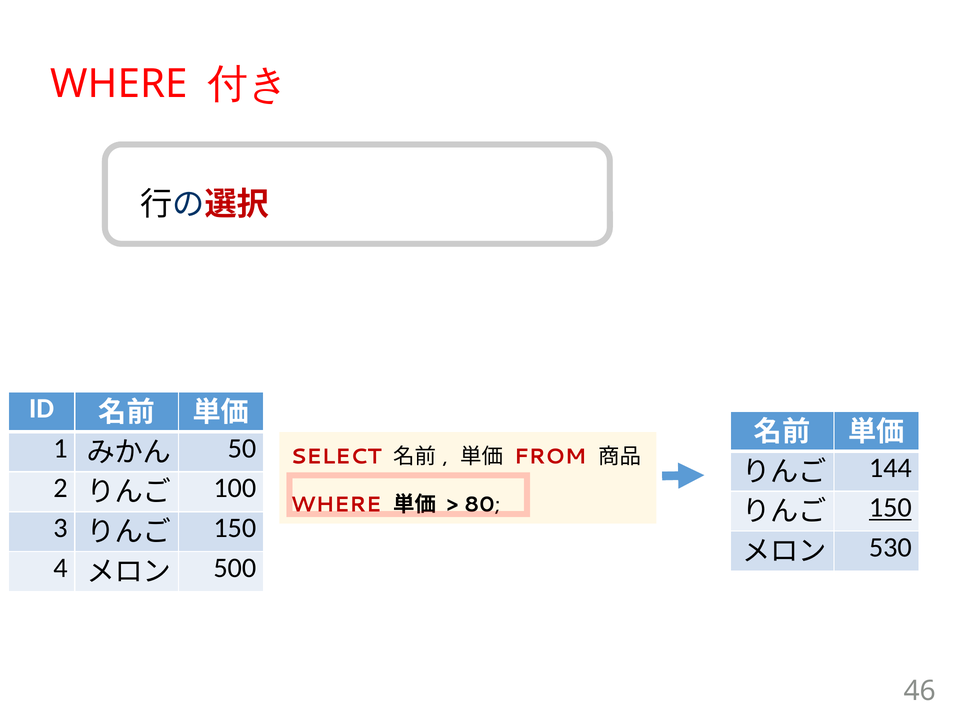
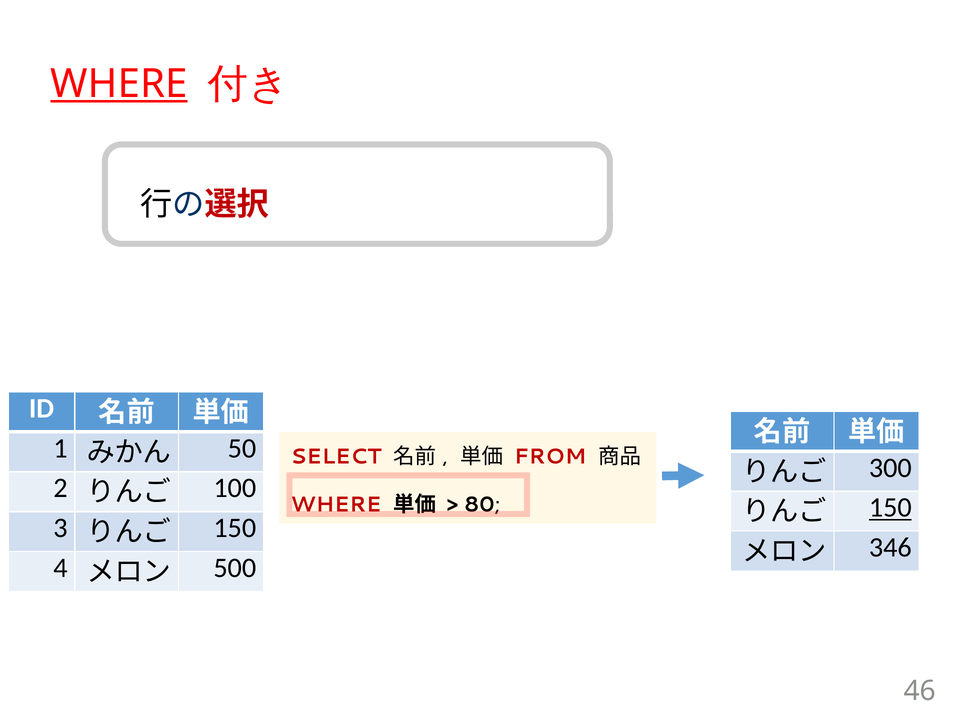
WHERE underline: none -> present (119, 84)
144: 144 -> 300 (890, 468)
530: 530 -> 346 (890, 548)
